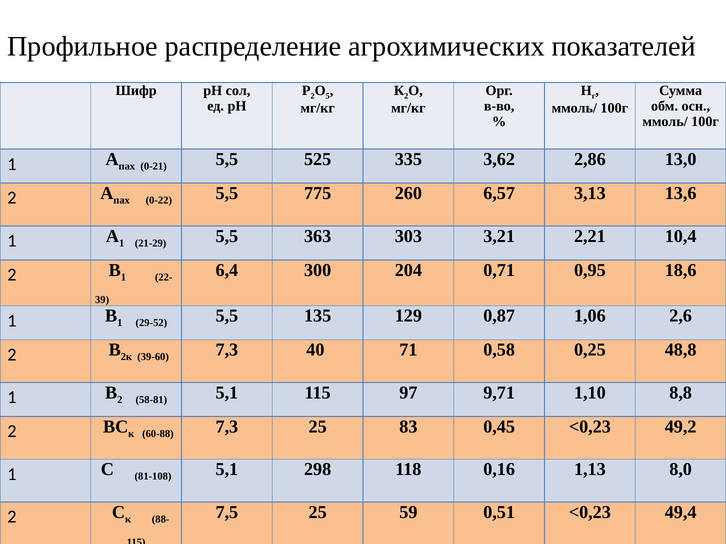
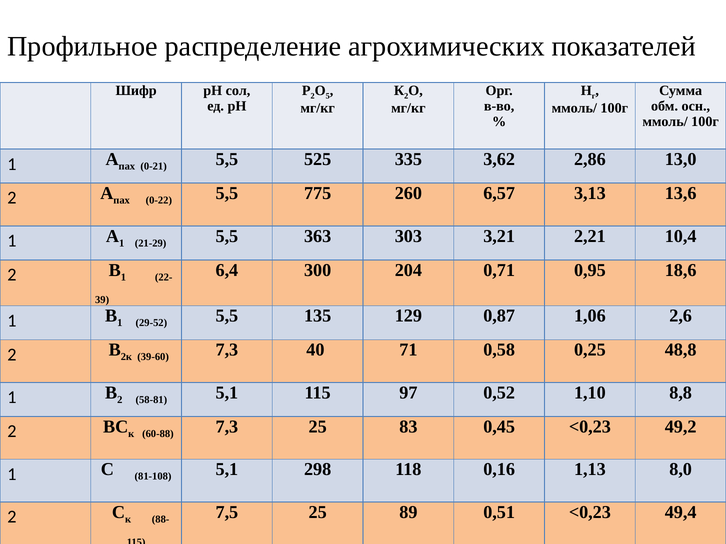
9,71: 9,71 -> 0,52 (499, 393)
59: 59 -> 89 (408, 513)
